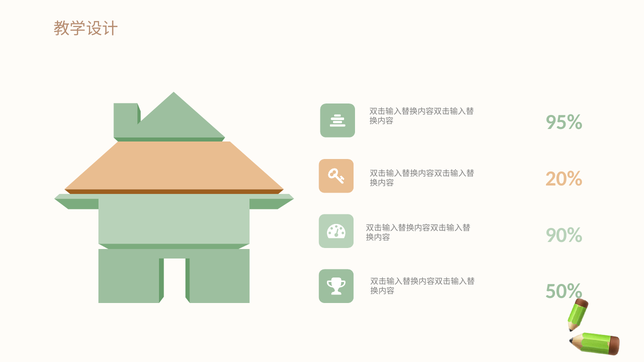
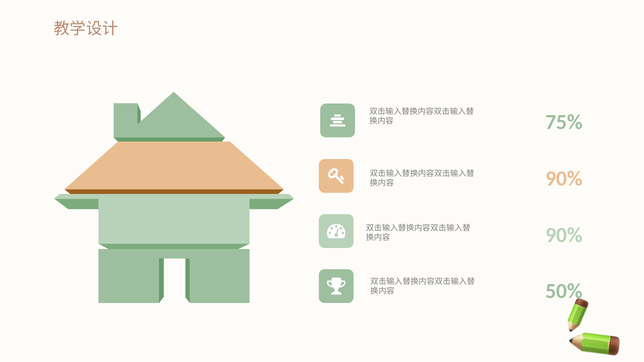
95%: 95% -> 75% (564, 122)
20%: 20% -> 90% (564, 179)
